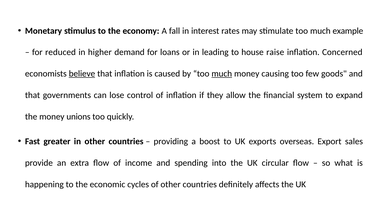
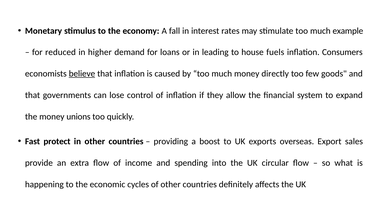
raise: raise -> fuels (275, 52)
Concerned: Concerned -> Consumers (342, 52)
much underline: present -> none (222, 74)
causing: causing -> directly (275, 74)
greater: greater -> protect (57, 141)
